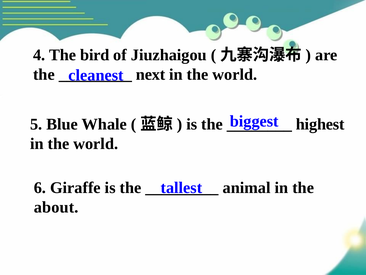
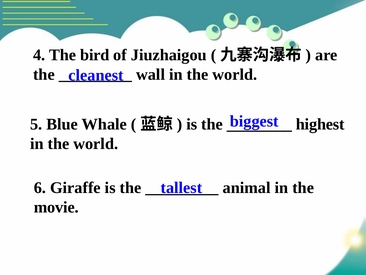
next: next -> wall (151, 74)
about: about -> movie (56, 207)
